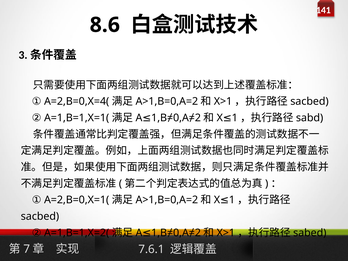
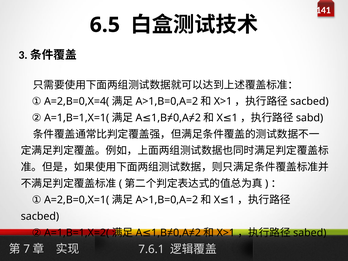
8.6: 8.6 -> 6.5 (105, 25)
